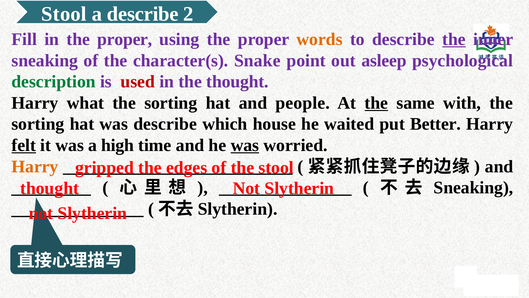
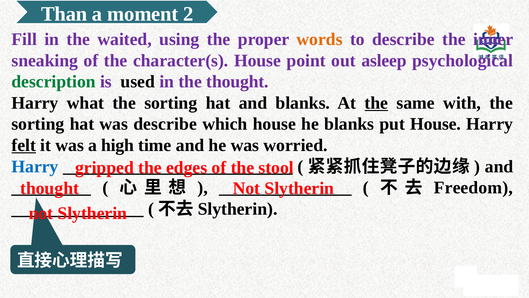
Stool: Stool -> Than (64, 14)
a describe: describe -> moment (143, 14)
in the proper: proper -> waited (125, 39)
the underline: present -> none (454, 39)
character(s Snake: Snake -> House (257, 60)
used colour: red -> black (138, 82)
and people: people -> blanks (303, 103)
he waited: waited -> blanks (349, 124)
put Better: Better -> House (436, 124)
was underline: present -> none (245, 145)
Harry colour: orange -> blue (35, 166)
Sneaking: Sneaking -> Freedom (473, 187)
